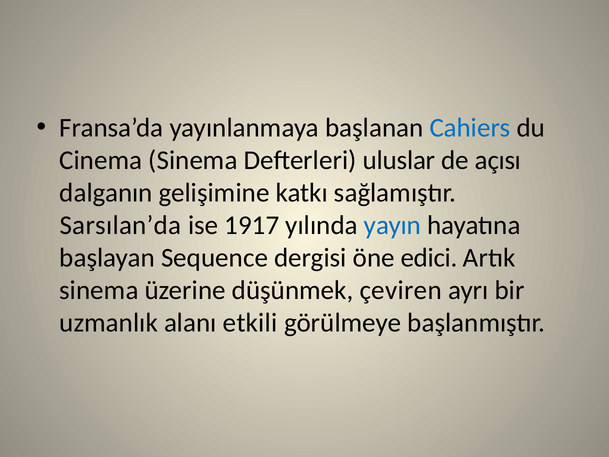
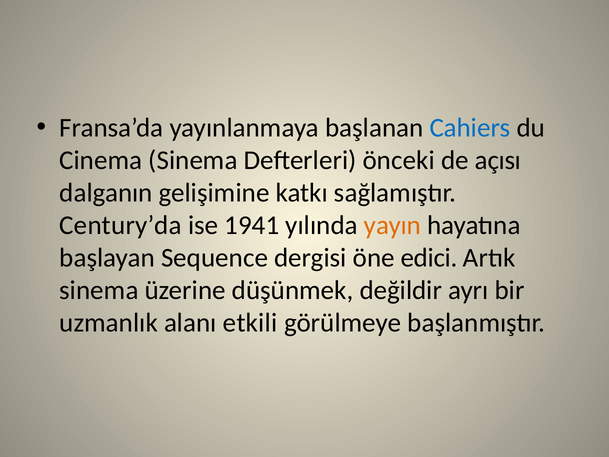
uluslar: uluslar -> önceki (399, 160)
Sarsılan’da: Sarsılan’da -> Century’da (121, 225)
1917: 1917 -> 1941 (252, 225)
yayın colour: blue -> orange (393, 225)
çeviren: çeviren -> değildir (401, 290)
